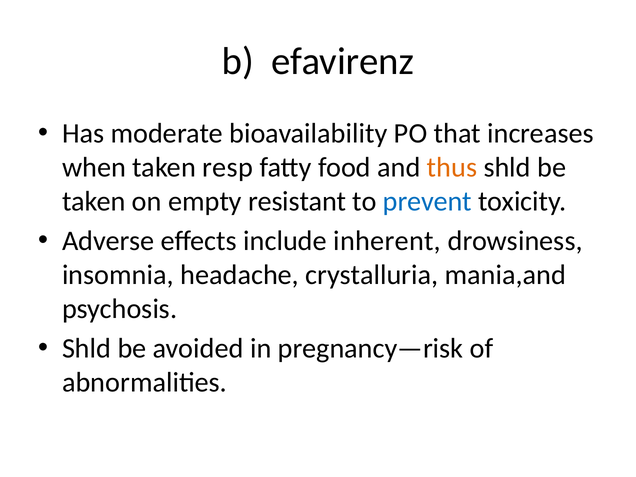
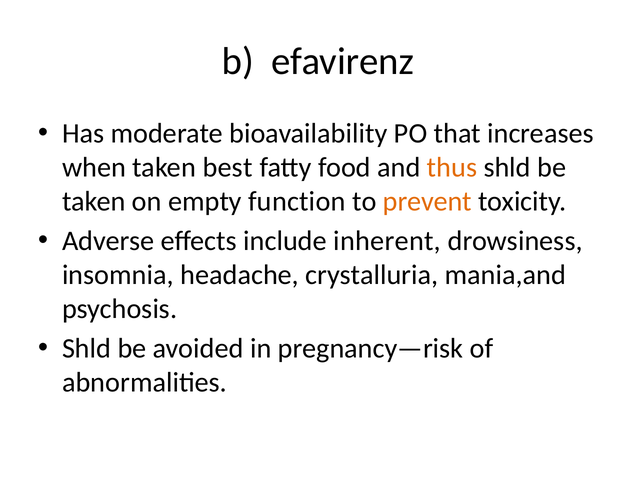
resp: resp -> best (228, 167)
resistant: resistant -> function (297, 201)
prevent colour: blue -> orange (427, 201)
